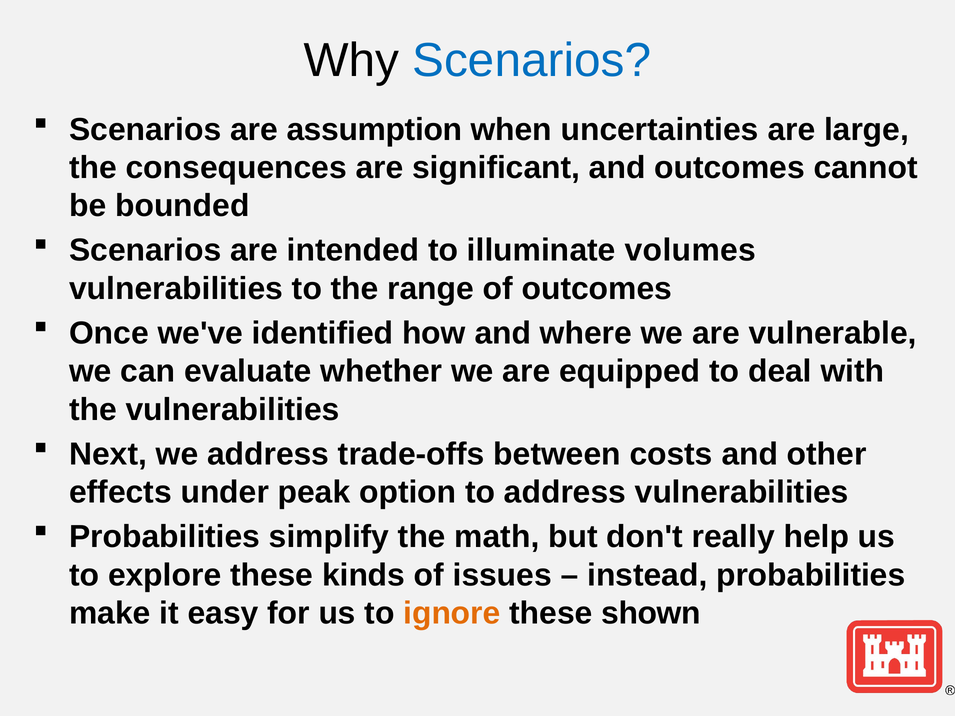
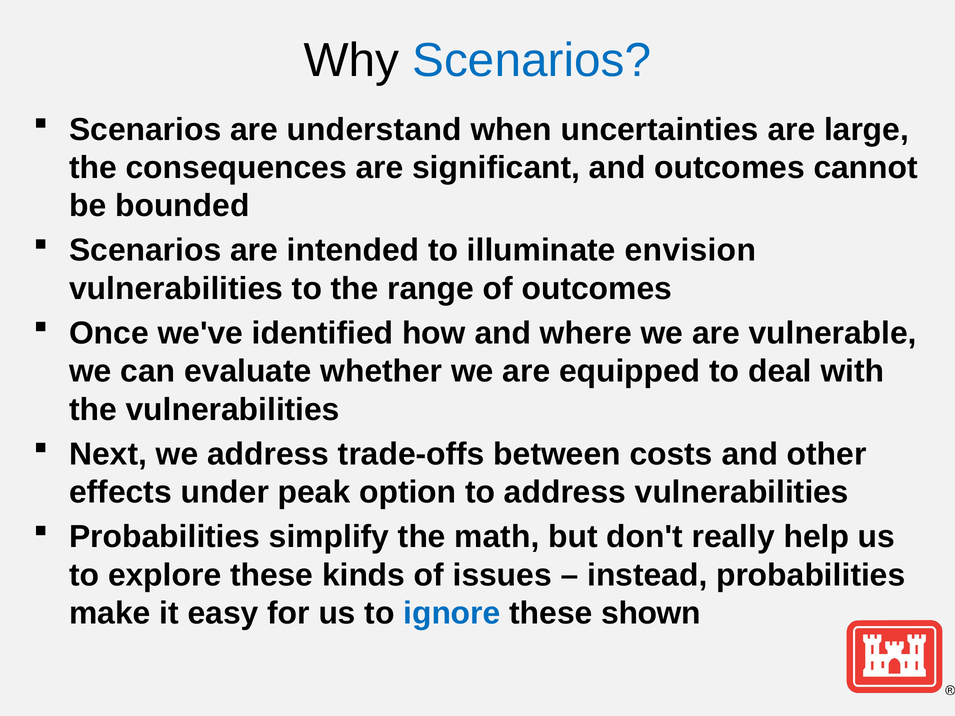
assumption: assumption -> understand (374, 130)
volumes: volumes -> envision (690, 251)
ignore colour: orange -> blue (452, 613)
